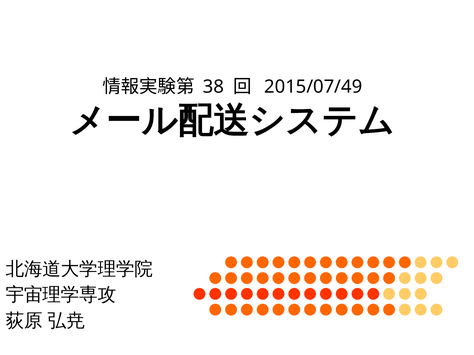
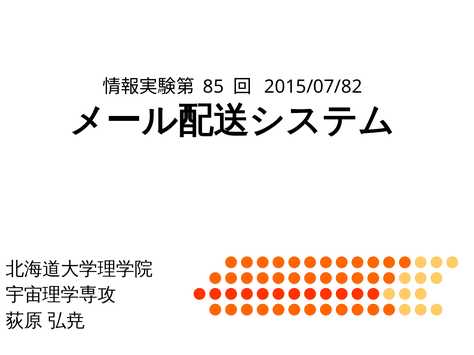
38: 38 -> 85 (214, 87)
2015/07/49: 2015/07/49 -> 2015/07/82 (313, 87)
